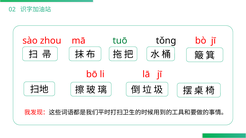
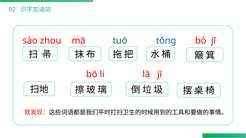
tǒnɡ colour: black -> blue (166, 41)
